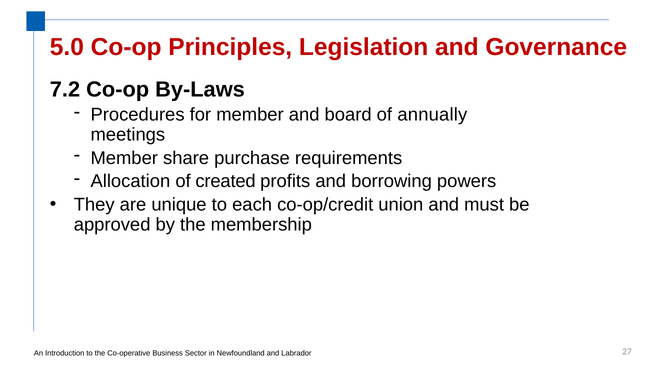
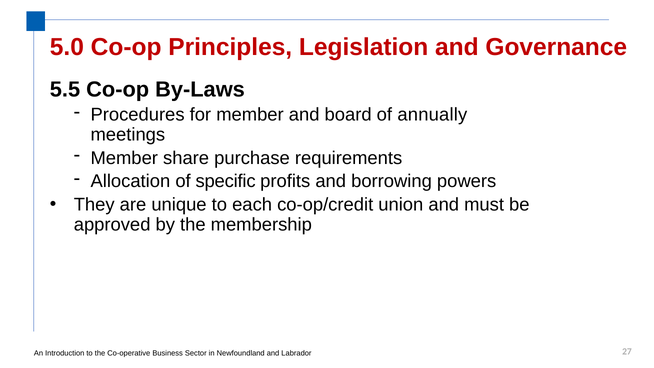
7.2: 7.2 -> 5.5 (65, 90)
created: created -> specific (226, 181)
